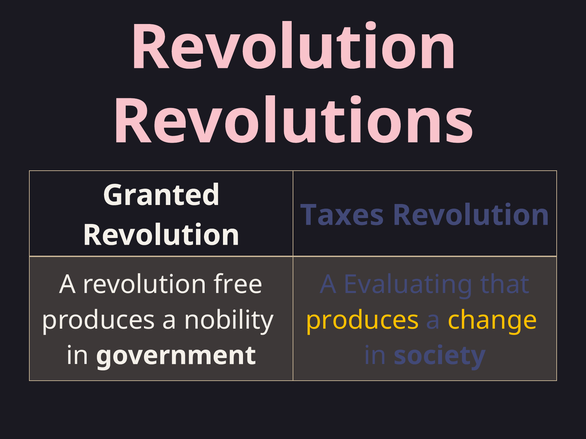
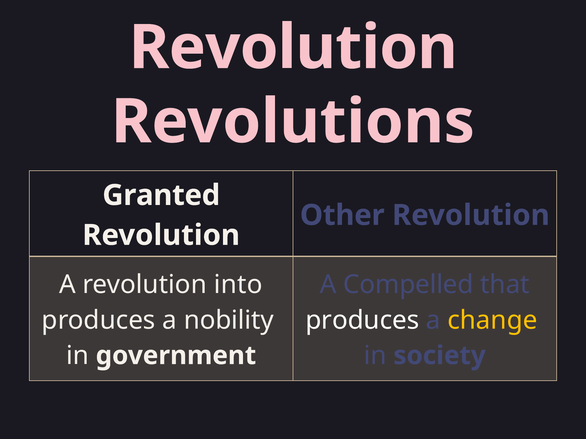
Taxes: Taxes -> Other (342, 216)
free: free -> into (238, 285)
Evaluating: Evaluating -> Compelled (408, 285)
produces colour: yellow -> white (362, 320)
